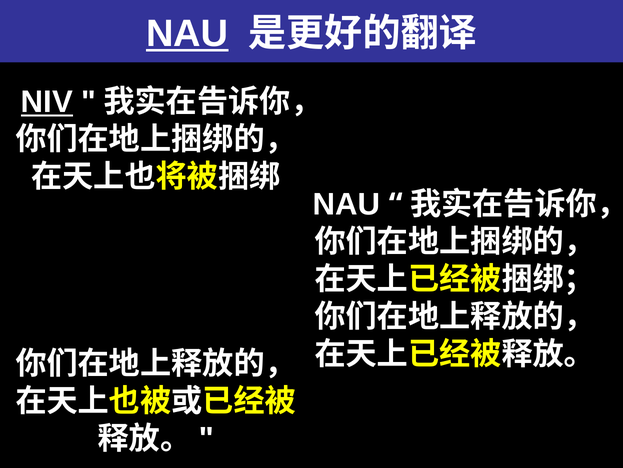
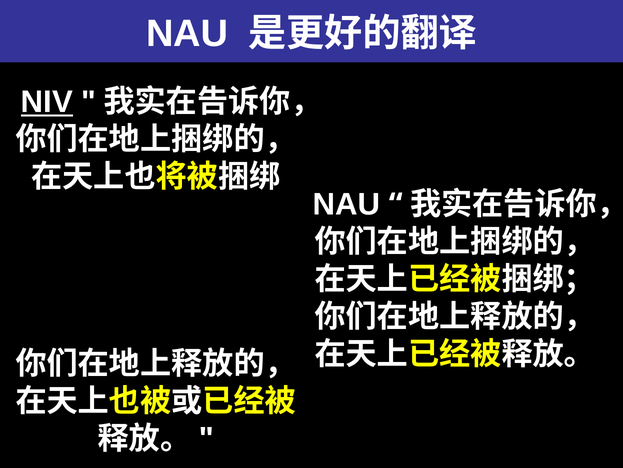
NAU underline: present -> none (187, 34)
